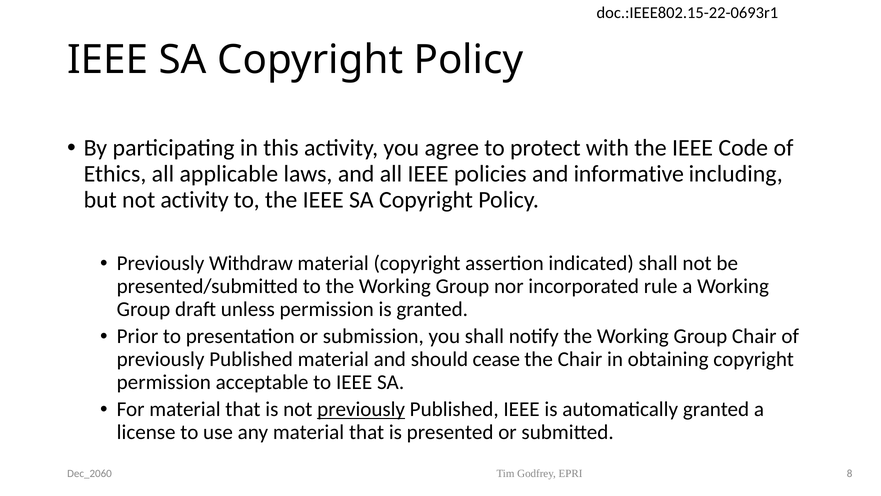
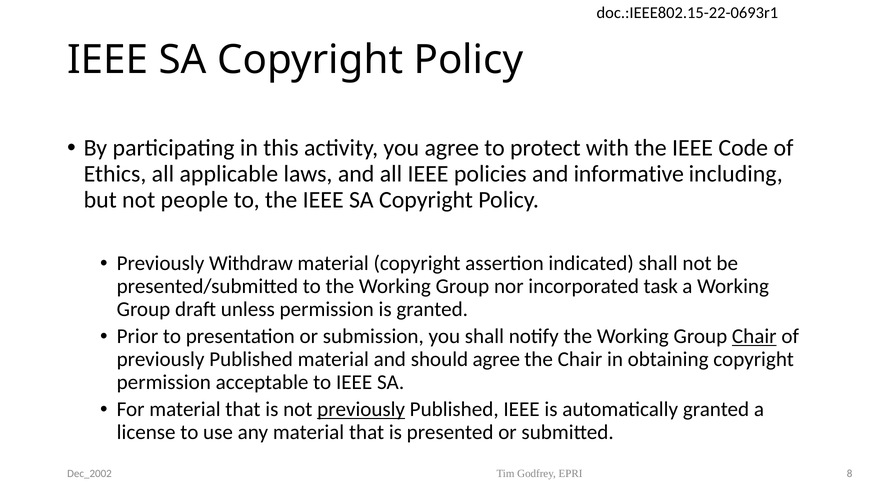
not activity: activity -> people (194, 199)
rule: rule -> task (661, 286)
Chair underline: none -> present (754, 336)
should cease: cease -> agree (496, 359)
Dec_2060: Dec_2060 -> Dec_2002 (89, 473)
